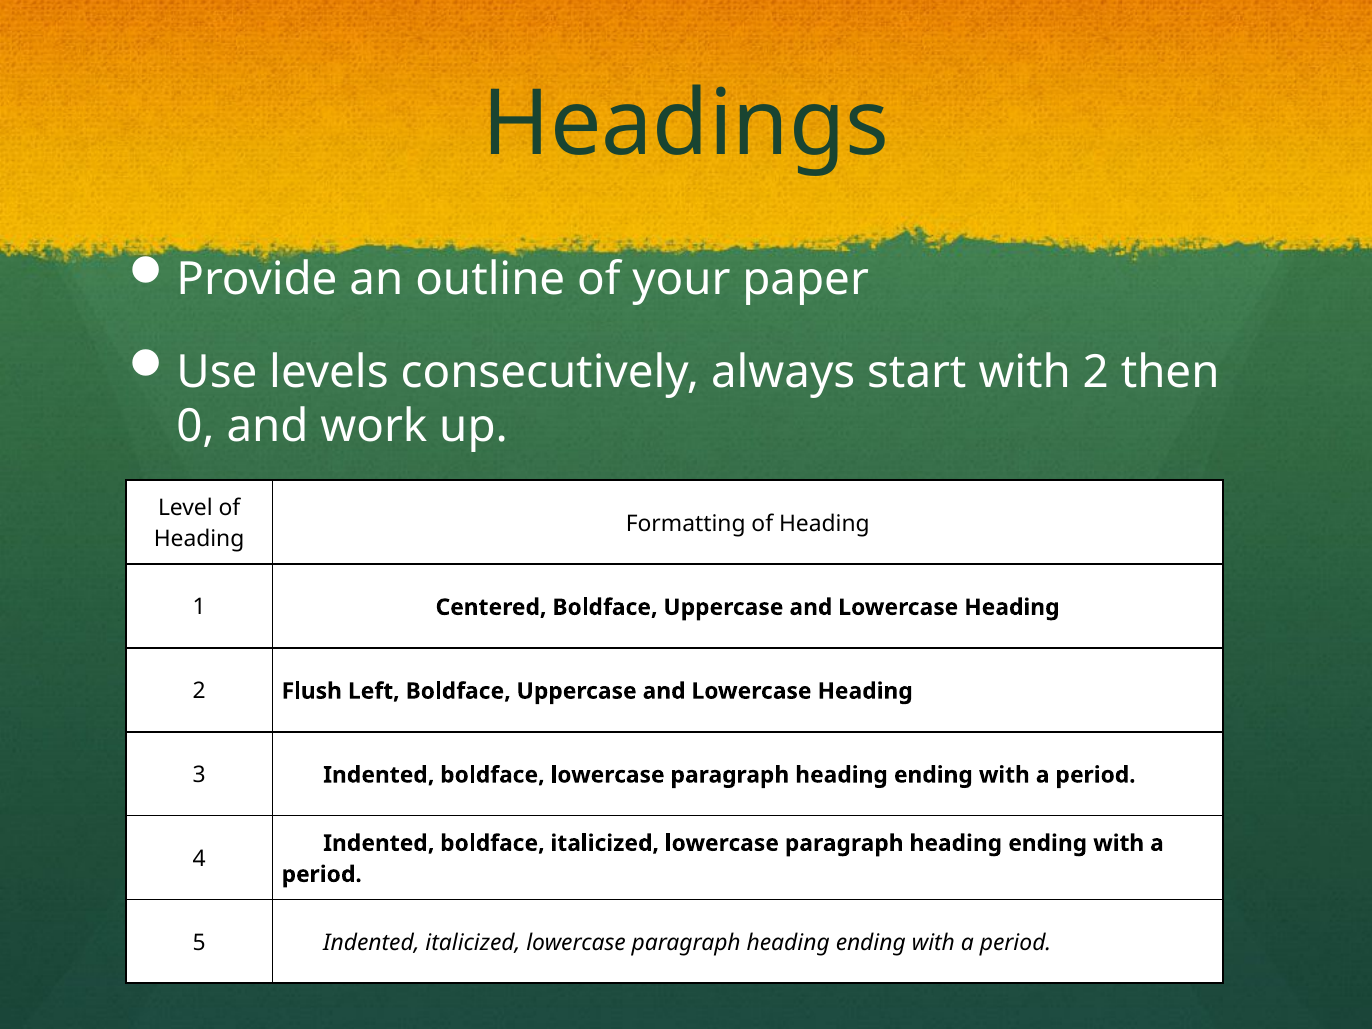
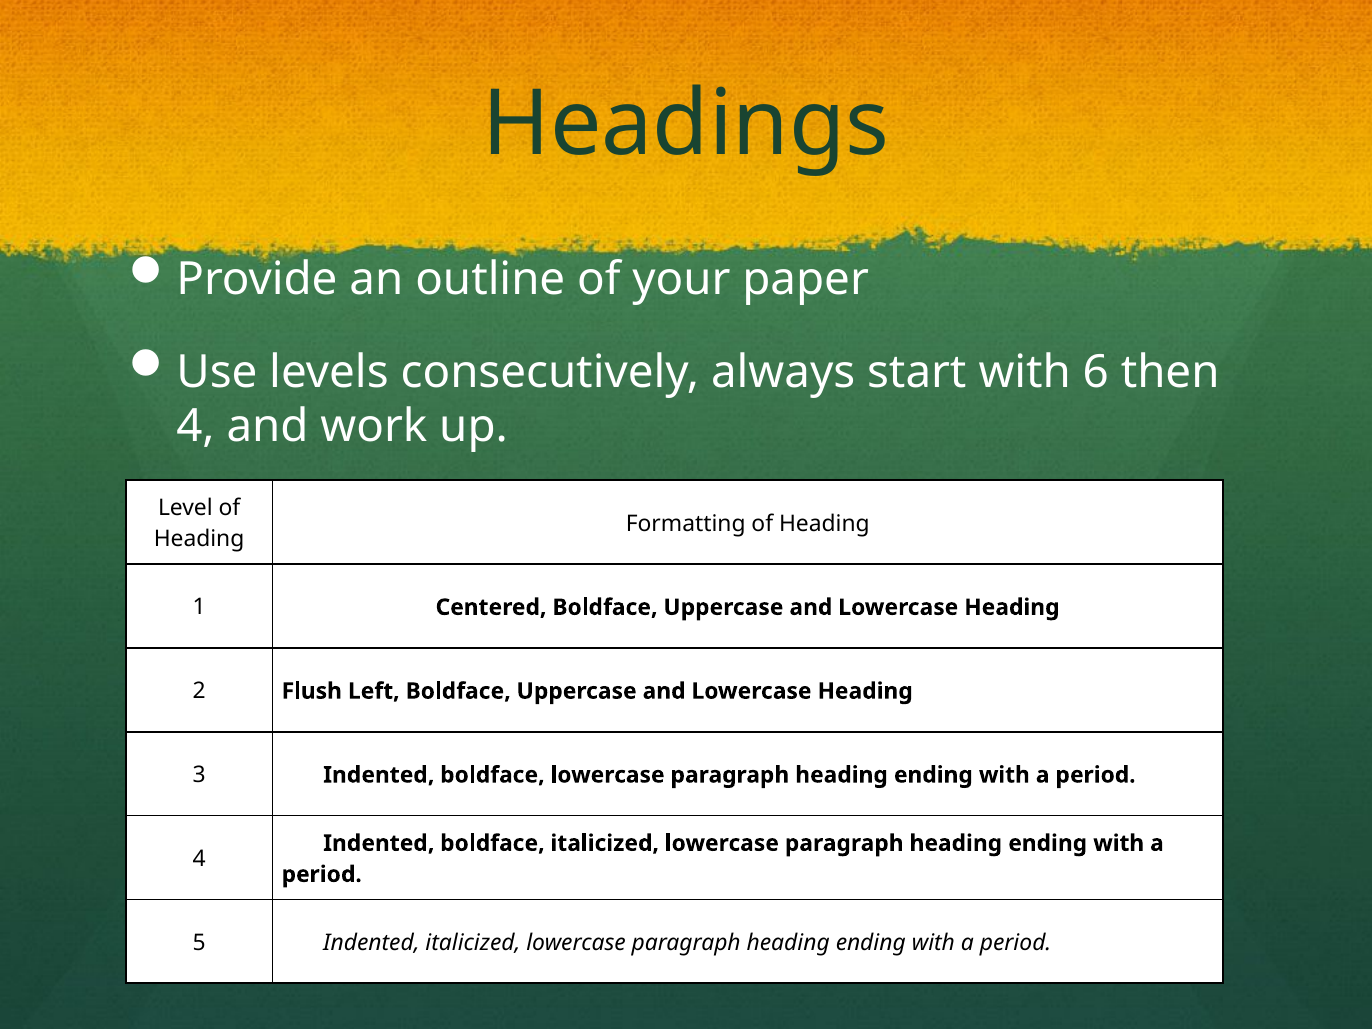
with 2: 2 -> 6 (1096, 372)
0: 0 -> 4 (196, 427)
